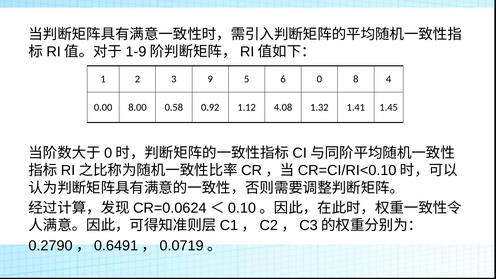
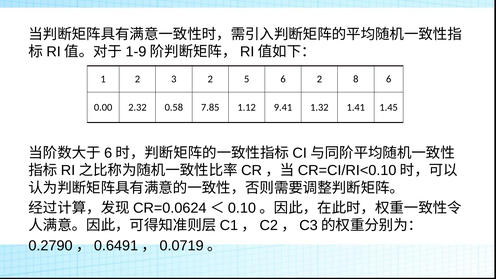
3 9: 9 -> 2 (210, 79)
6 0: 0 -> 2 (319, 79)
8 4: 4 -> 6 (389, 79)
8.00: 8.00 -> 2.32 (137, 107)
0.92: 0.92 -> 7.85 (210, 107)
4.08: 4.08 -> 9.41 (283, 107)
0: 0 -> 6 (108, 153)
